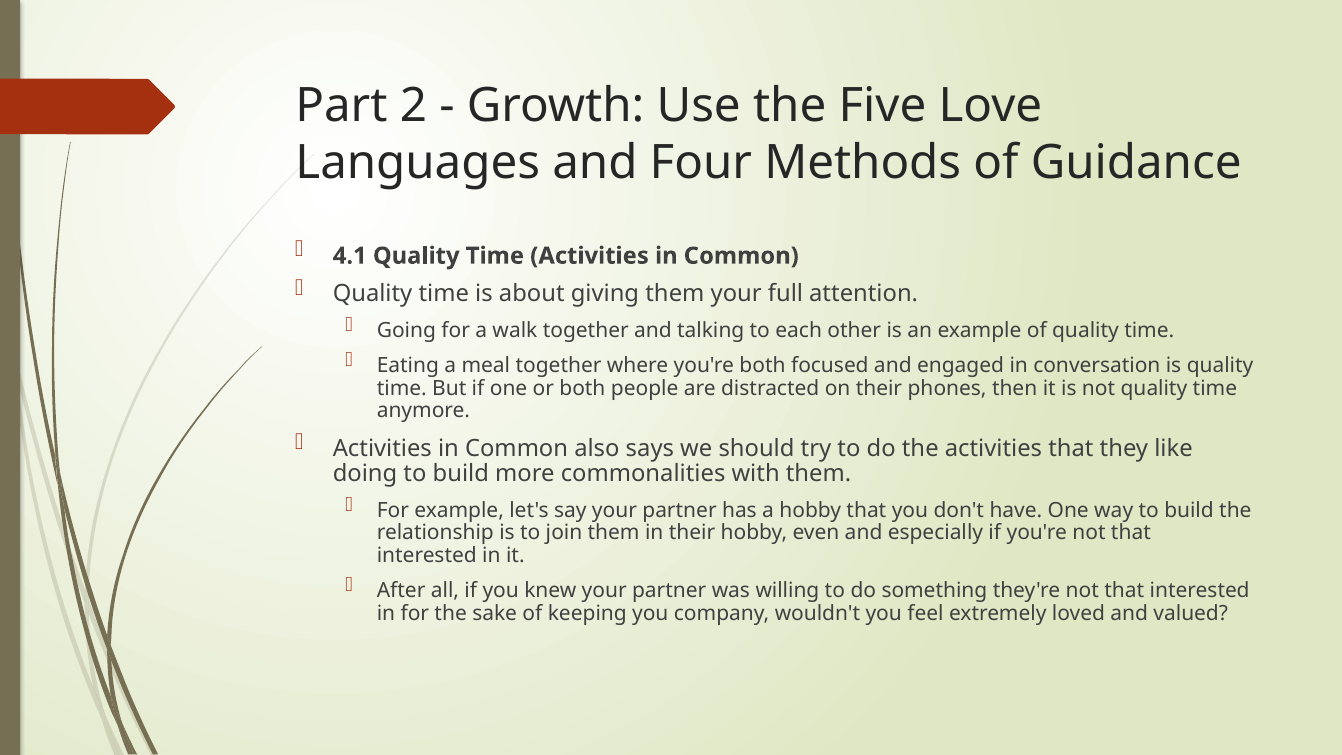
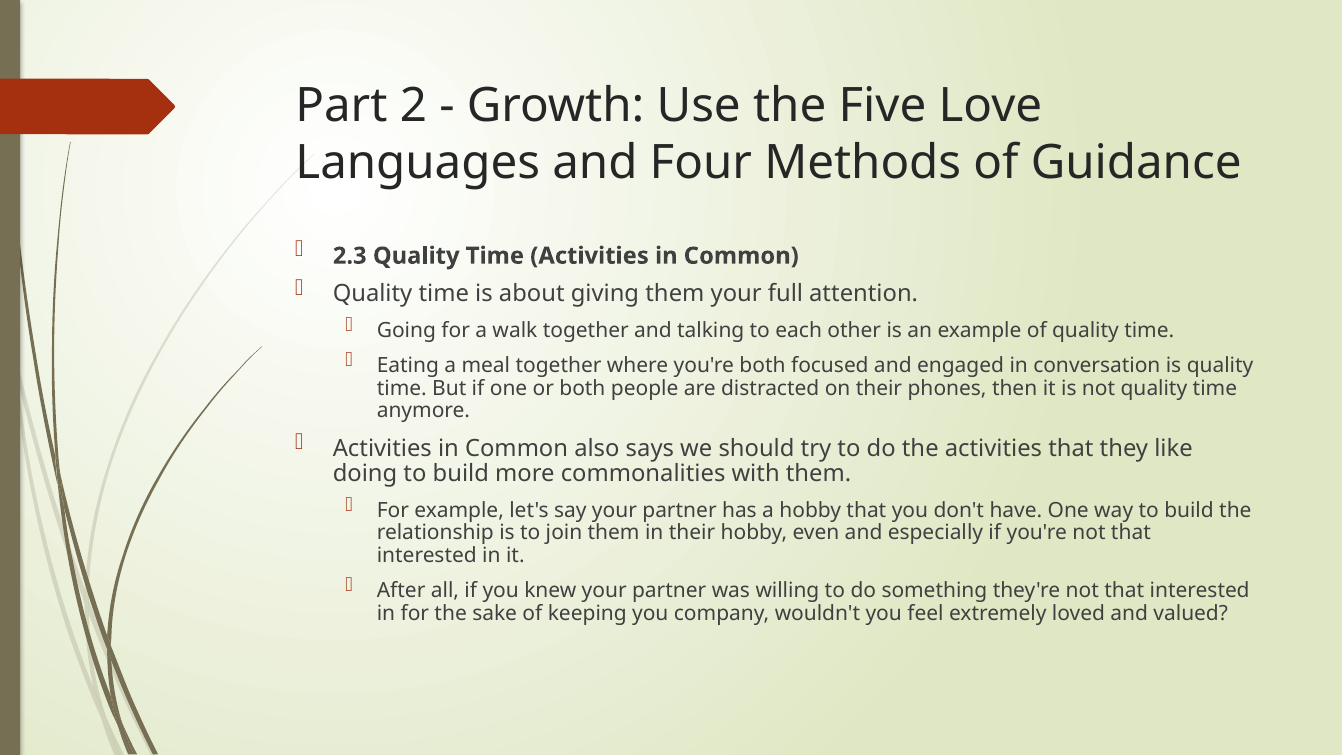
4.1: 4.1 -> 2.3 (350, 256)
